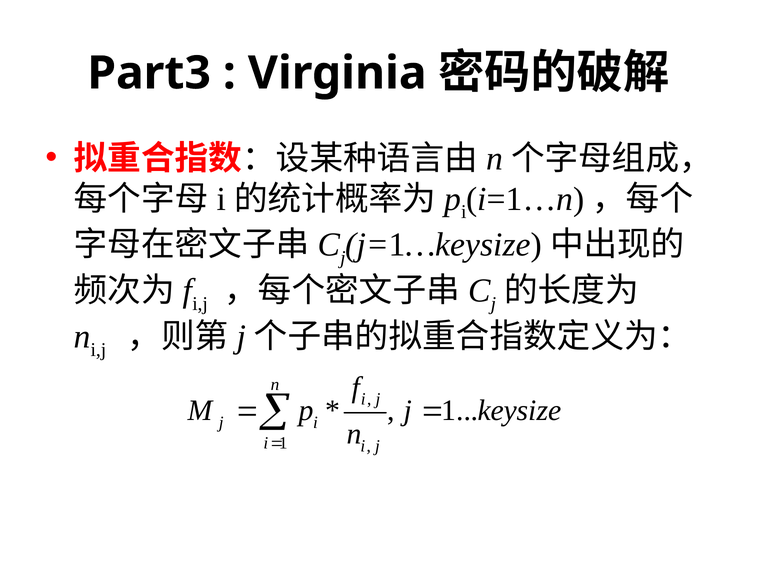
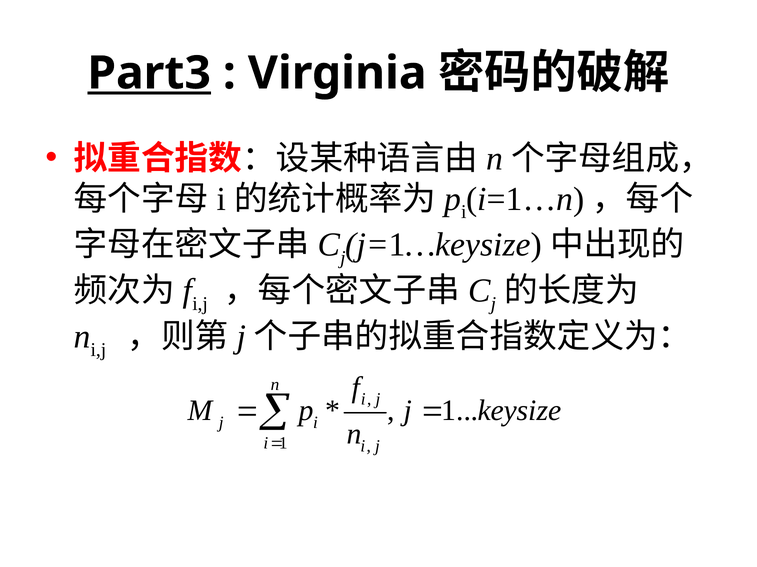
Part3 underline: none -> present (149, 73)
